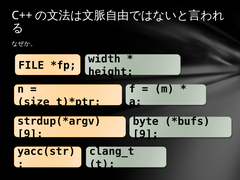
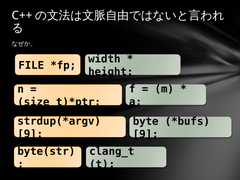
yacc(str: yacc(str -> byte(str (46, 151)
